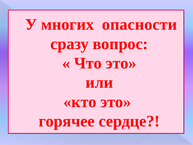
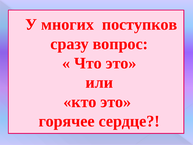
опасности: опасности -> поступков (140, 24)
